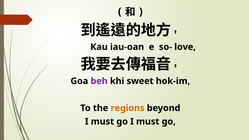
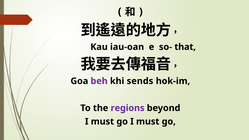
love: love -> that (185, 47)
sweet: sweet -> sends (140, 81)
regions colour: orange -> purple (128, 108)
